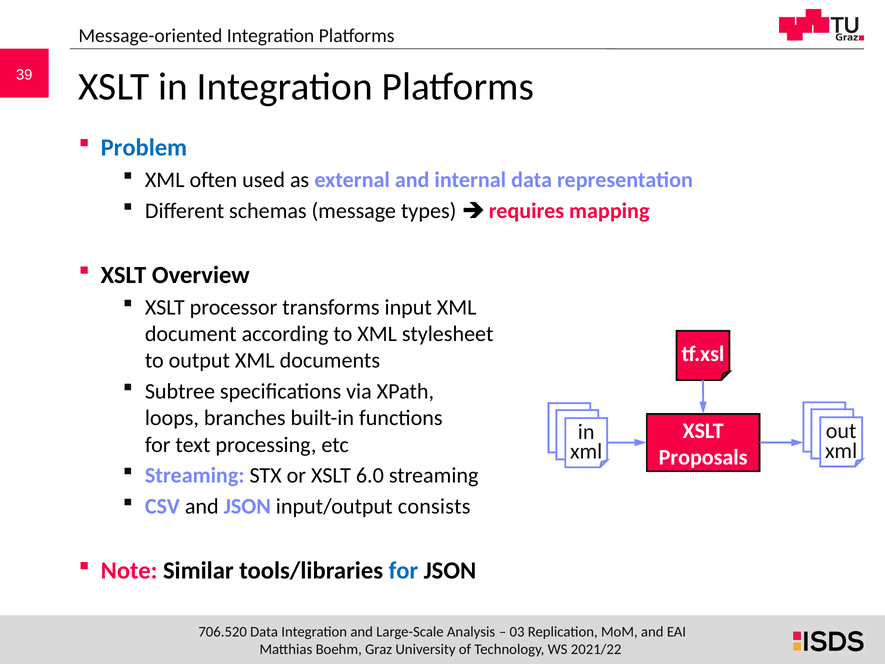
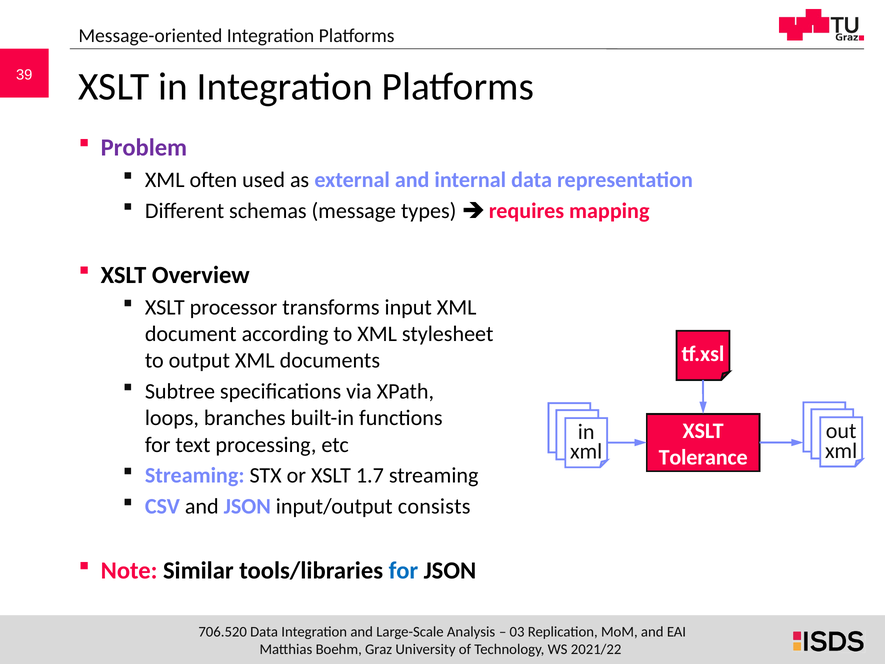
Problem colour: blue -> purple (144, 148)
Proposals: Proposals -> Tolerance (703, 457)
6.0: 6.0 -> 1.7 (370, 476)
